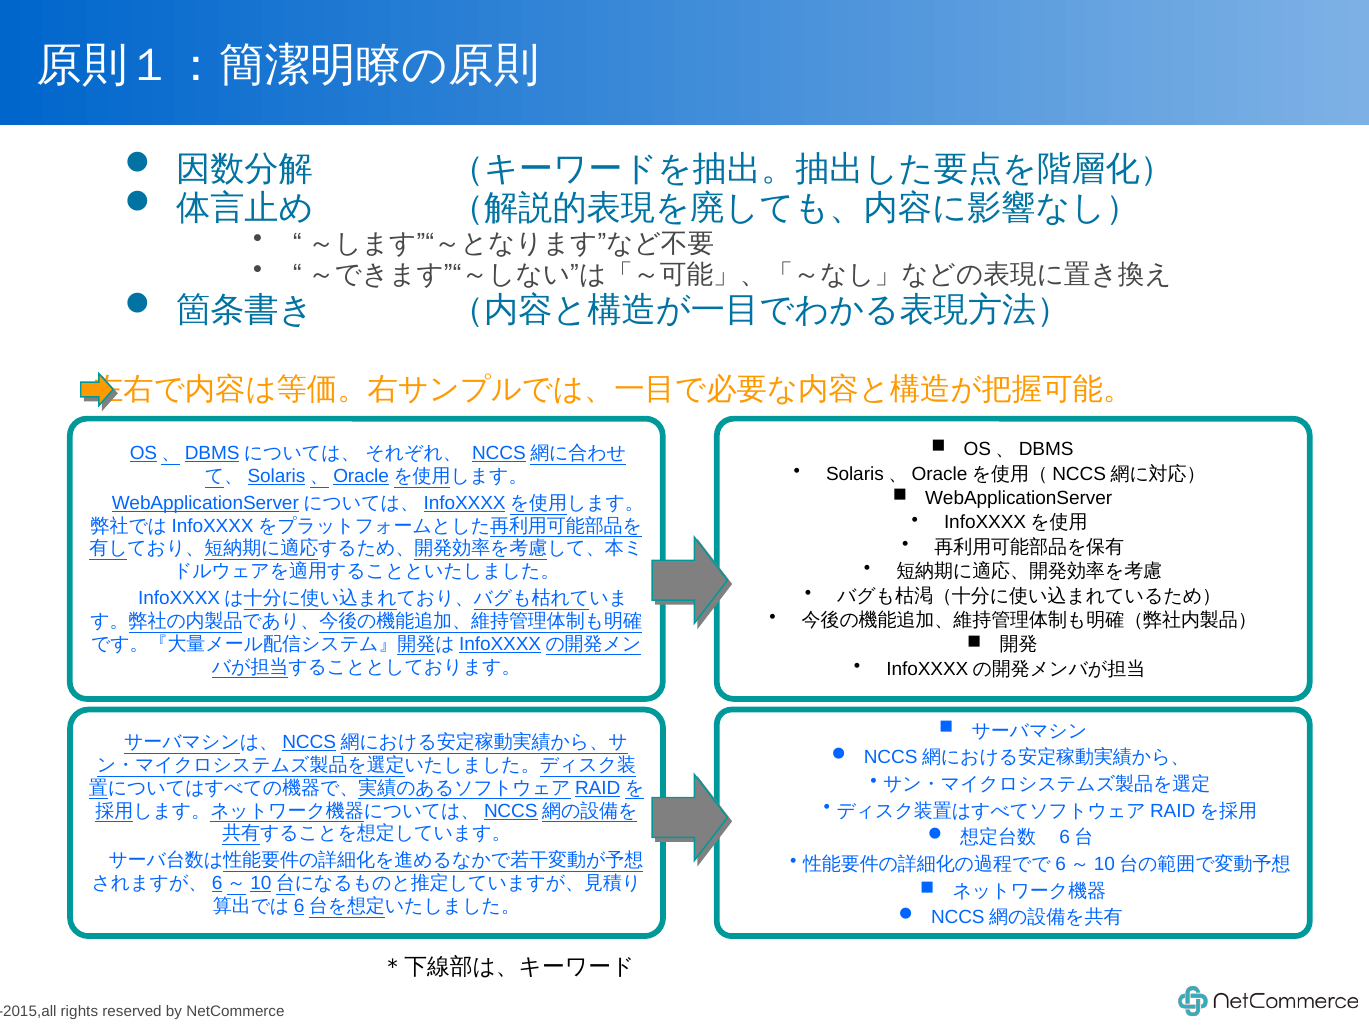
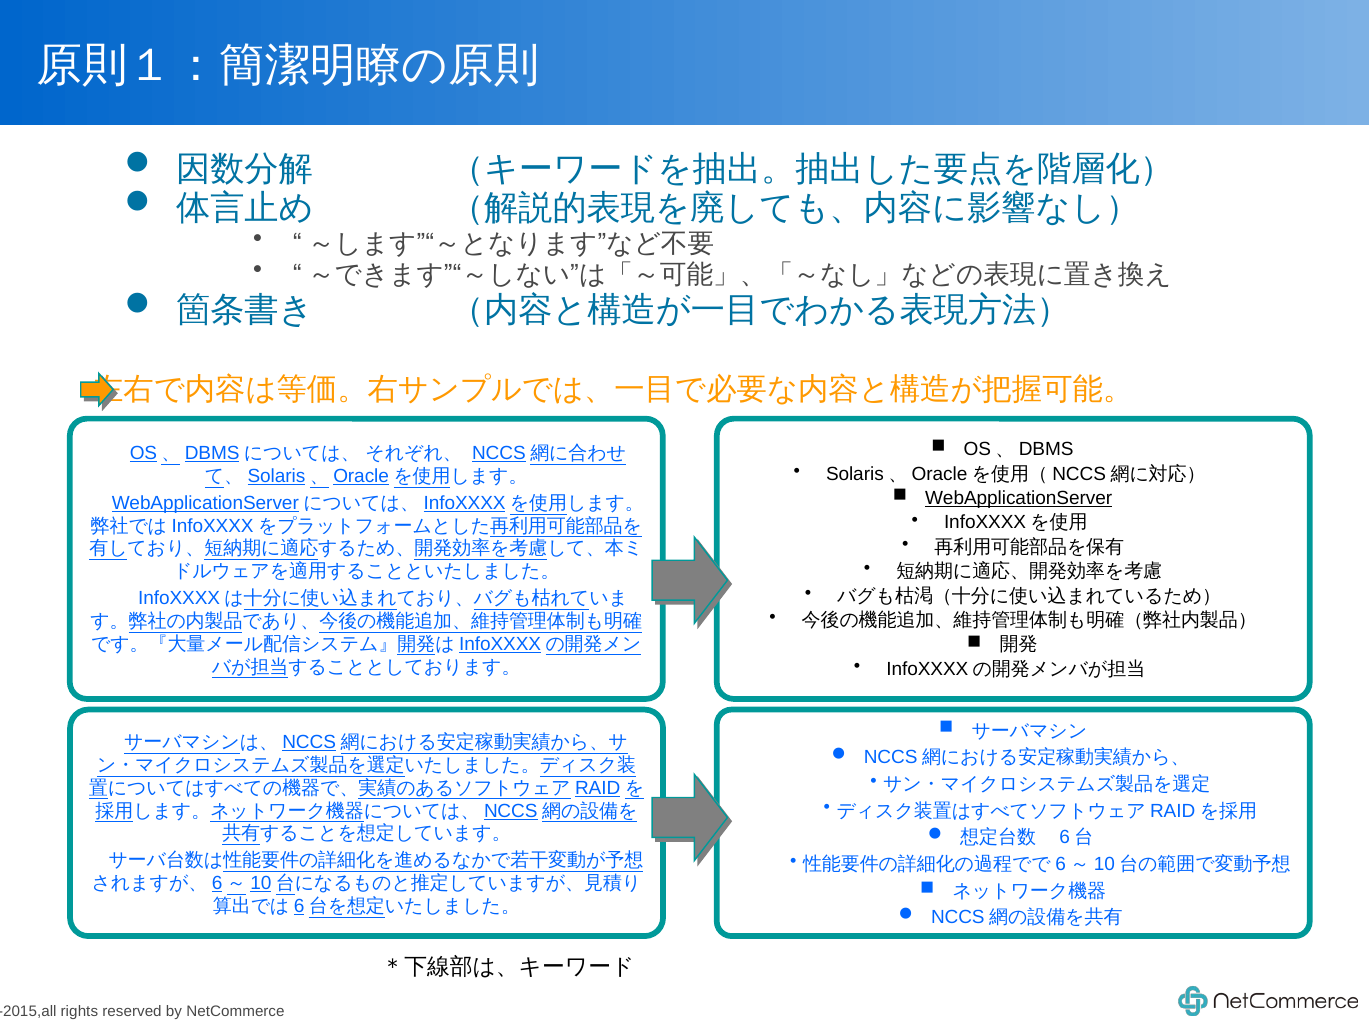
WebApplicationServer underline: none -> present (1019, 498)
